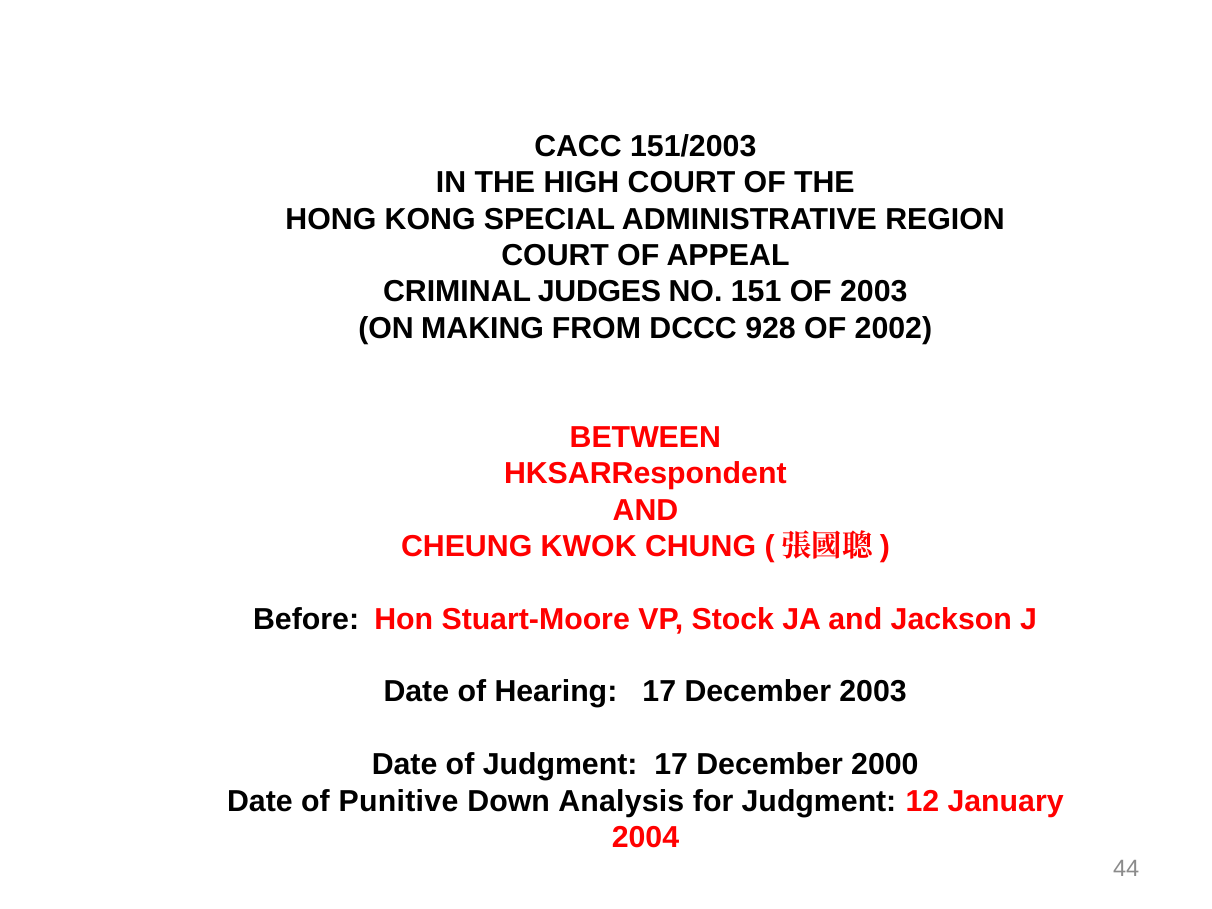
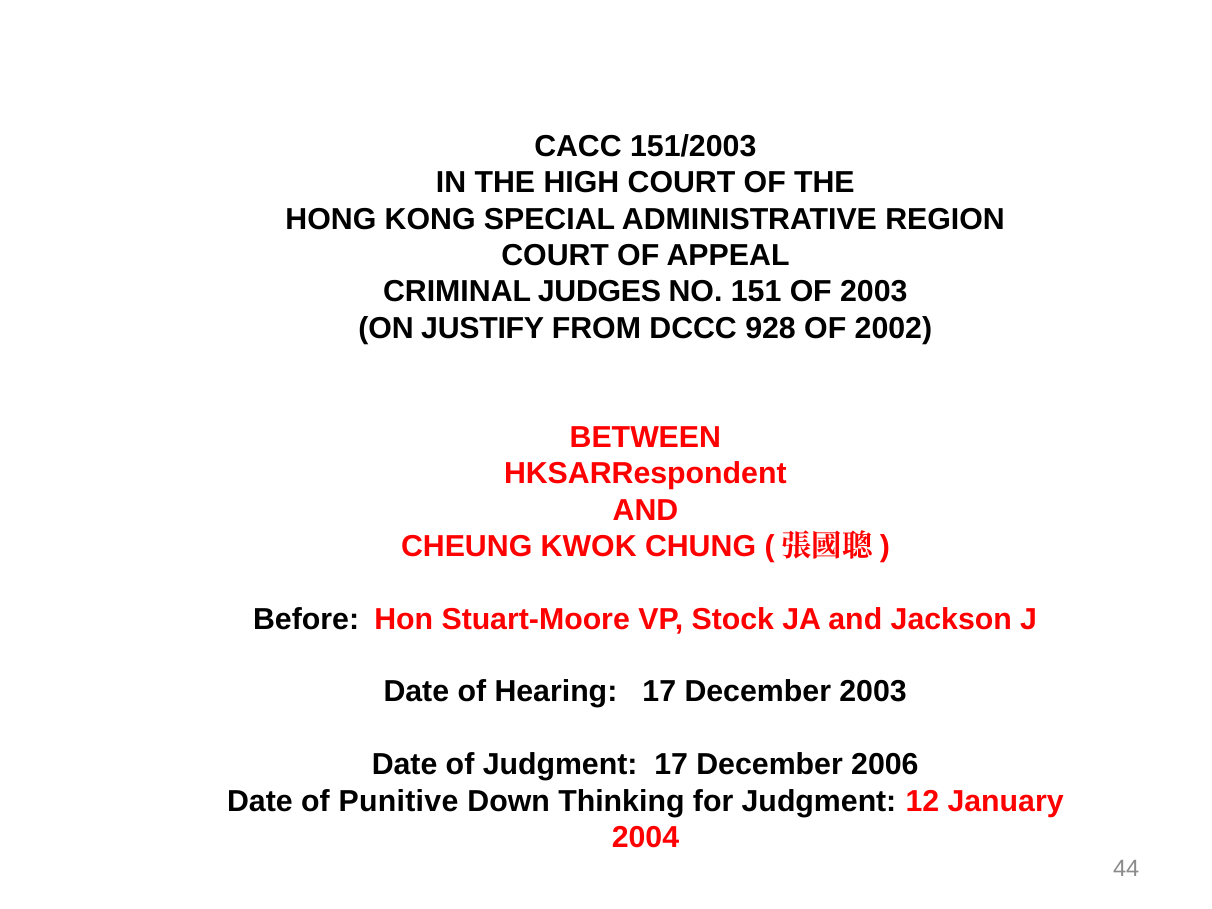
MAKING: MAKING -> JUSTIFY (483, 328)
2000: 2000 -> 2006 (885, 765)
Analysis: Analysis -> Thinking (621, 801)
